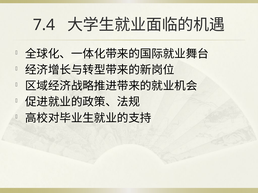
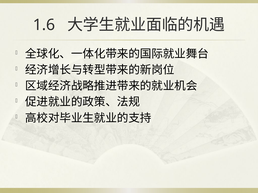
7.4: 7.4 -> 1.6 (44, 25)
